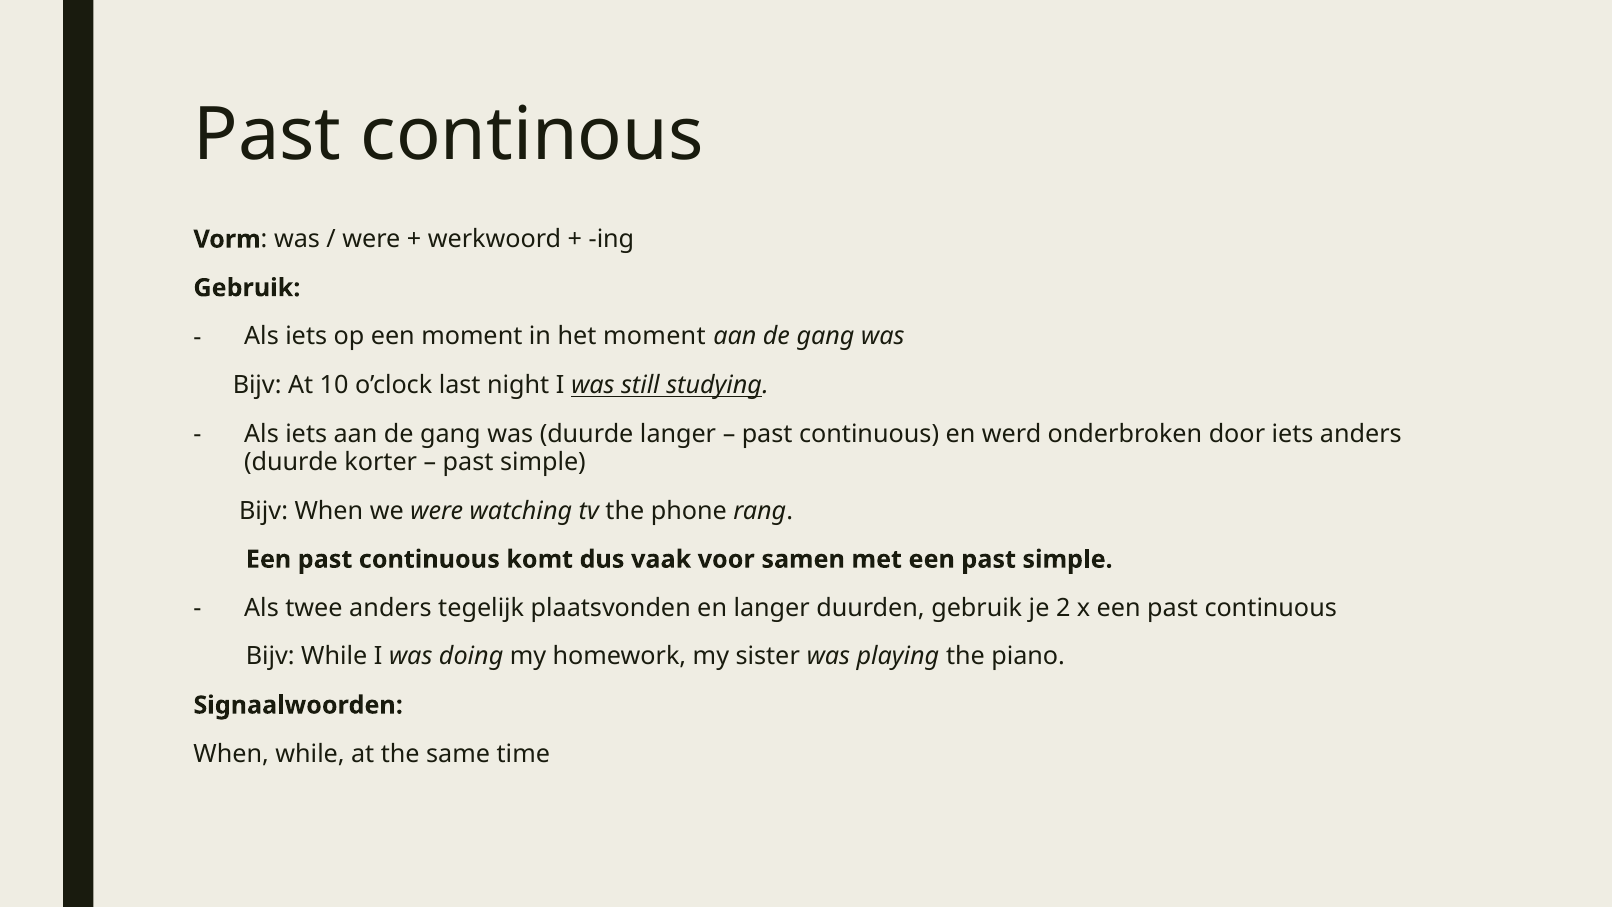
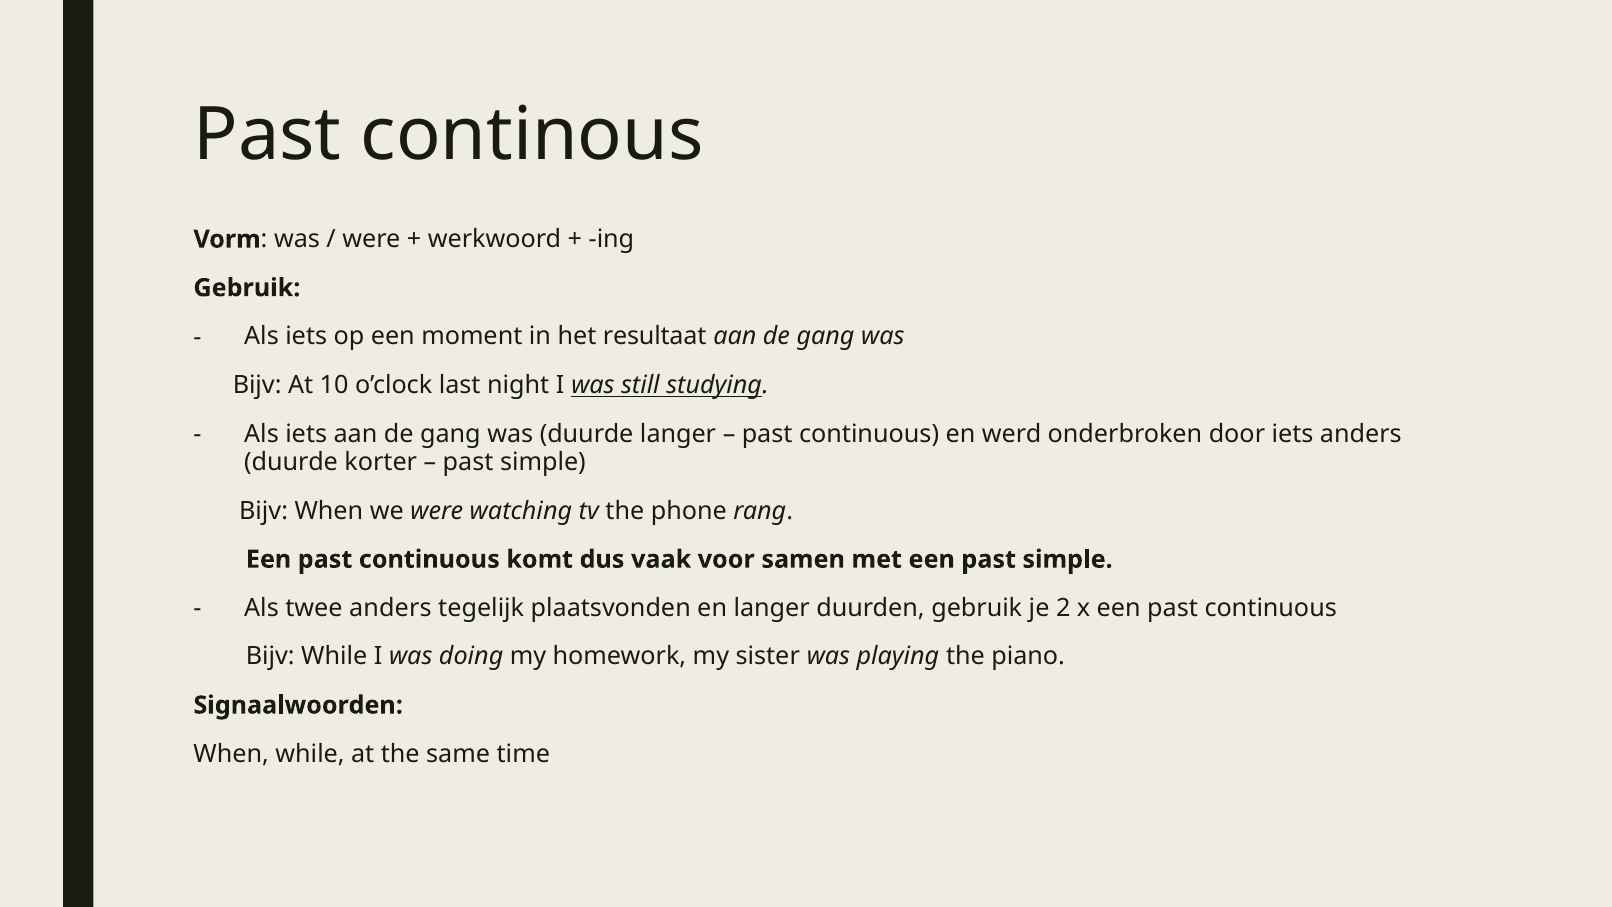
het moment: moment -> resultaat (655, 336)
